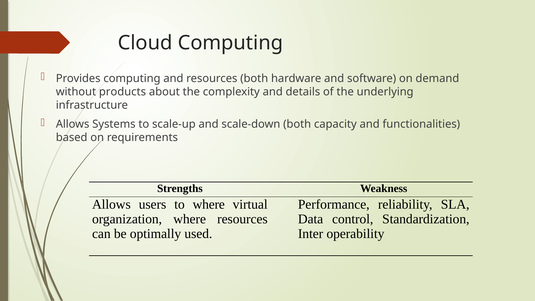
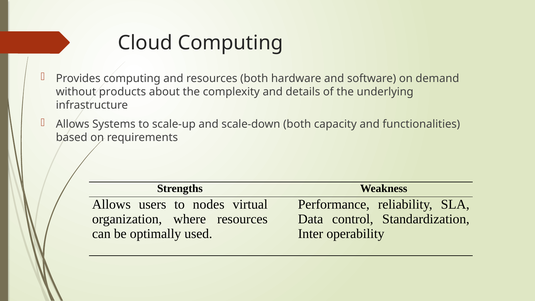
to where: where -> nodes (209, 204)
